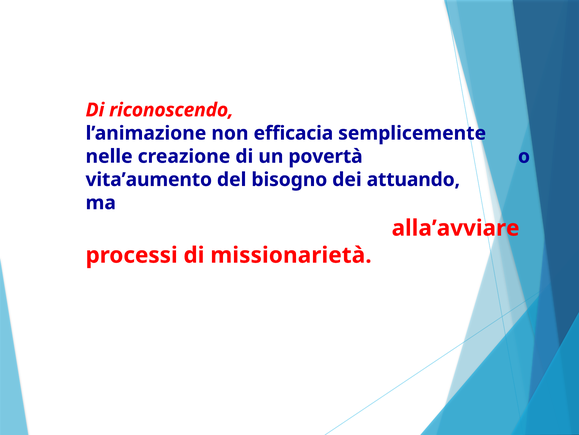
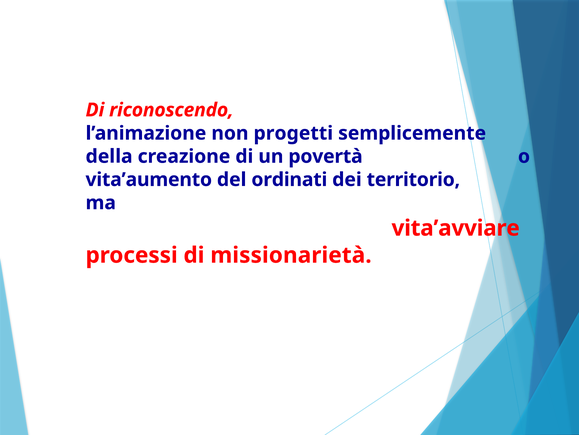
efficacia: efficacia -> progetti (293, 133)
nelle: nelle -> della (109, 156)
bisogno: bisogno -> ordinati (289, 179)
attuando: attuando -> territorio (413, 179)
alla’avviare: alla’avviare -> vita’avviare (456, 228)
